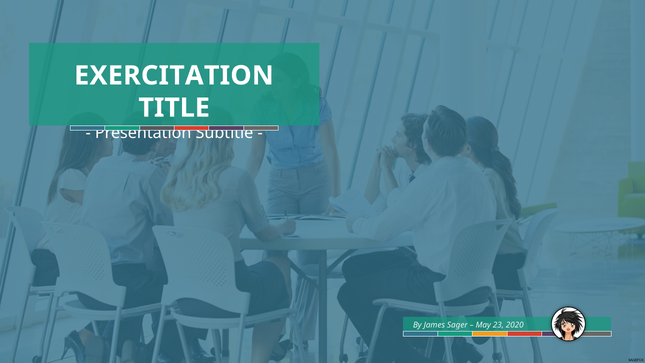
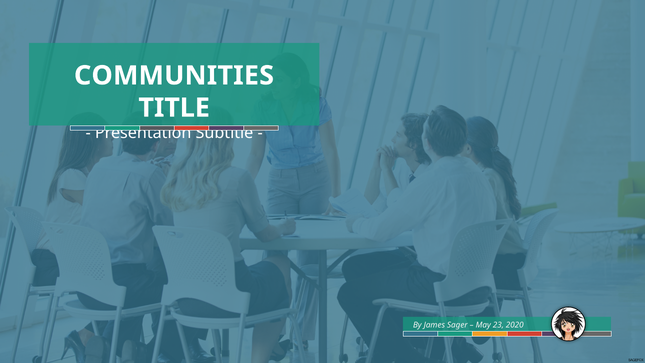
EXERCITATION: EXERCITATION -> COMMUNITIES (174, 76)
